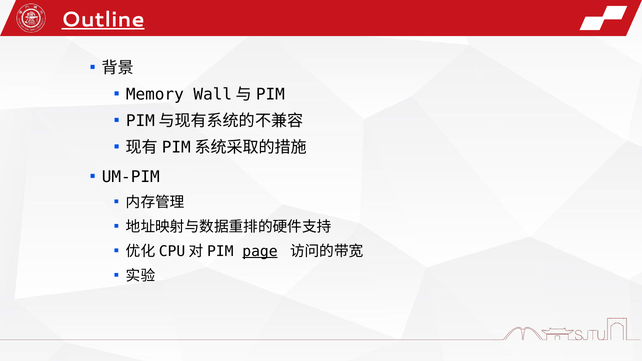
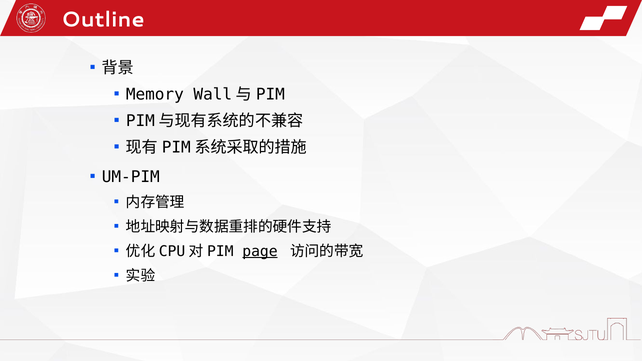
Outline underline: present -> none (103, 20)
